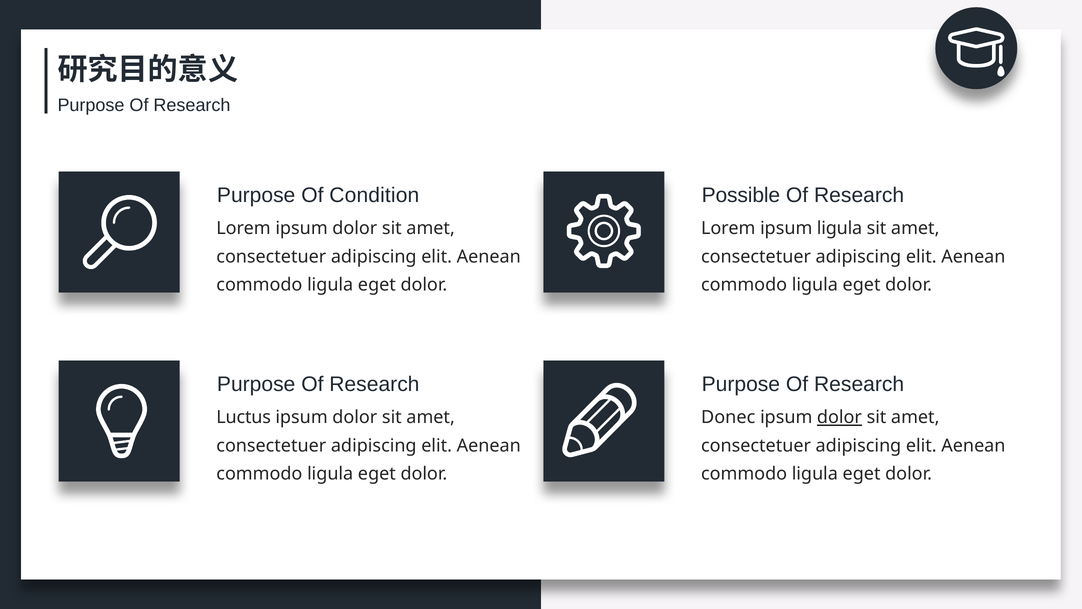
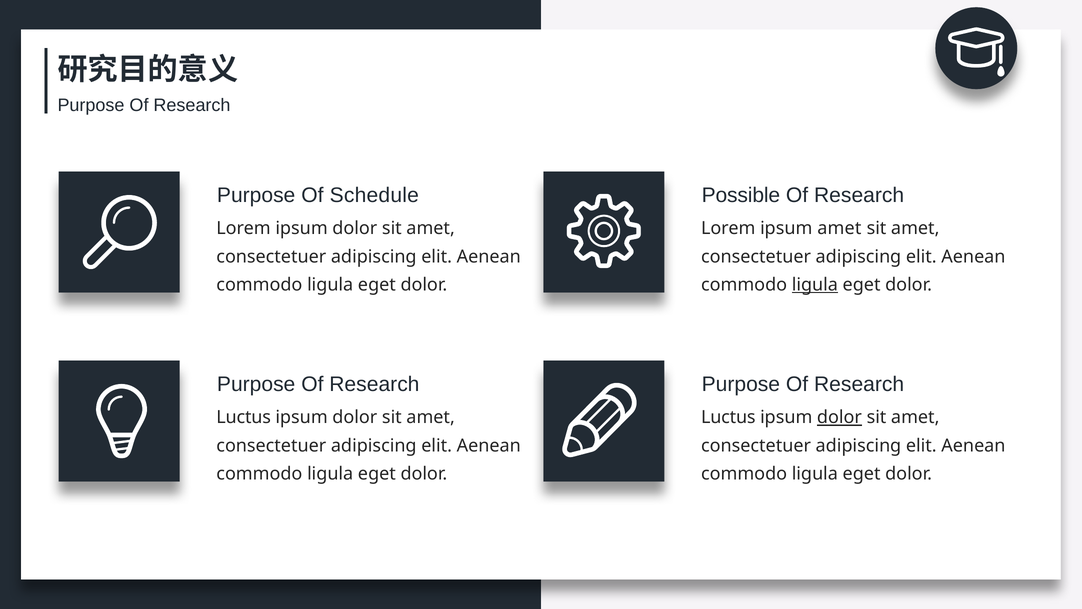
Condition: Condition -> Schedule (374, 195)
ipsum ligula: ligula -> amet (839, 228)
ligula underline: none -> present (815, 285)
Donec: Donec -> Luctus (728, 417)
